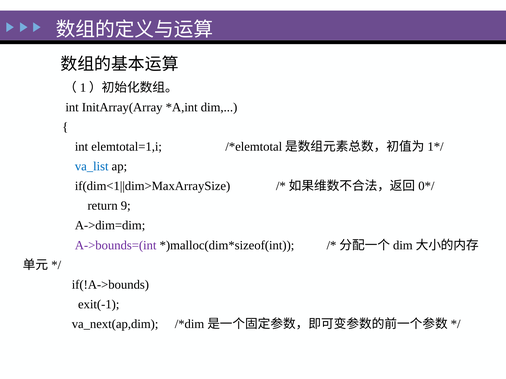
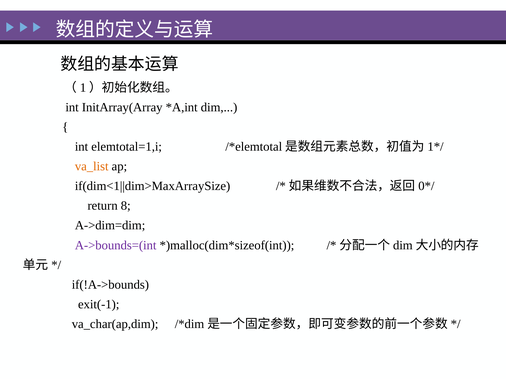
va_list colour: blue -> orange (92, 167)
9: 9 -> 8 (126, 206)
va_next(ap,dim: va_next(ap,dim -> va_char(ap,dim (115, 324)
